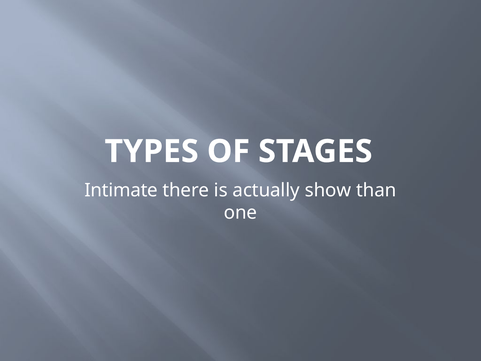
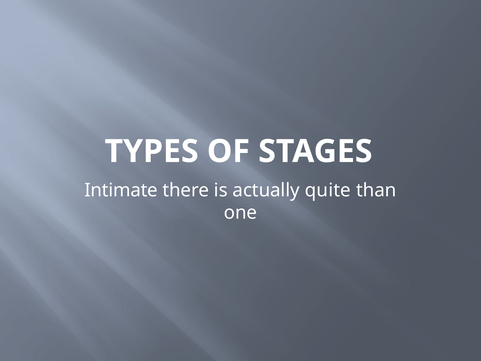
show: show -> quite (328, 190)
